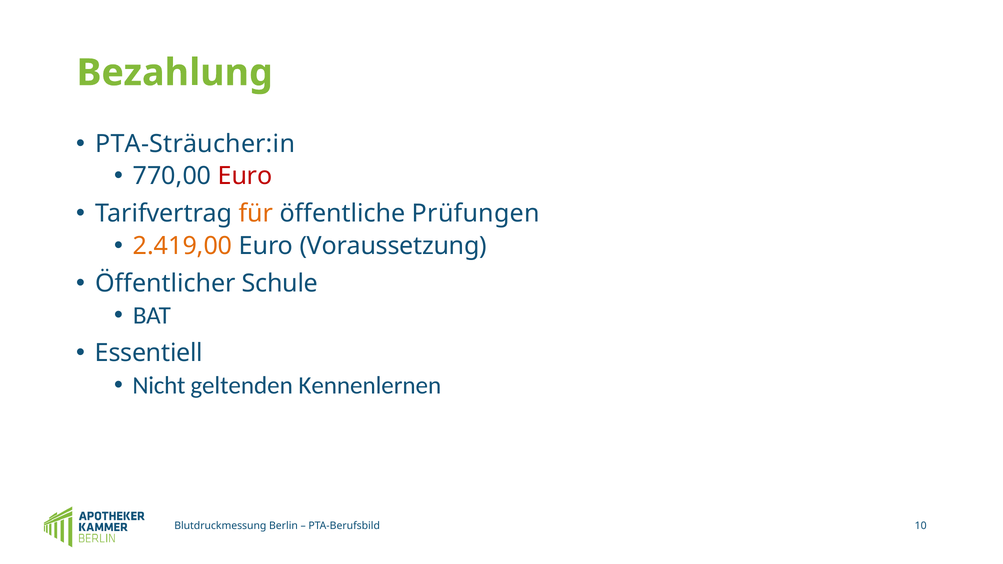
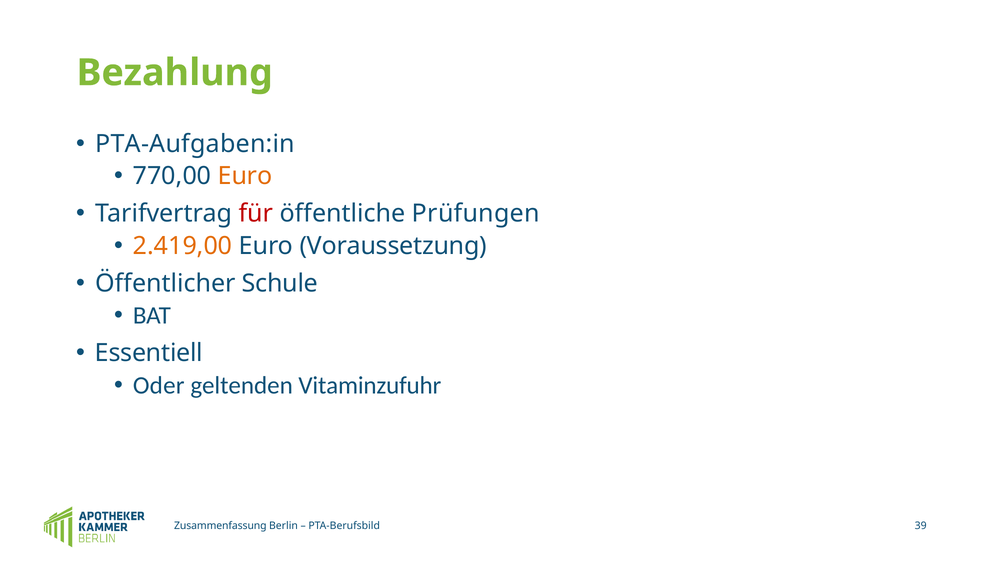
PTA-Sträucher:in: PTA-Sträucher:in -> PTA-Aufgaben:in (195, 144)
Euro colour: red -> orange (245, 176)
für colour: orange -> red (256, 214)
Nicht: Nicht -> Oder (159, 386)
Kennenlernen: Kennenlernen -> Vitaminzufuhr (370, 386)
Blutdruckmessung: Blutdruckmessung -> Zusammenfassung (220, 526)
10: 10 -> 39 (921, 526)
